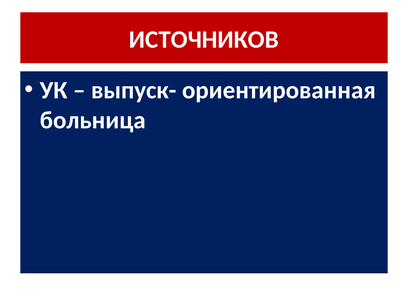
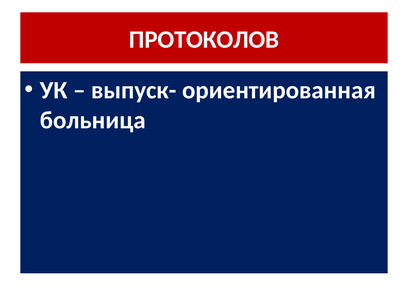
ИСТОЧНИКОВ: ИСТОЧНИКОВ -> ПРОТОКОЛОВ (204, 39)
